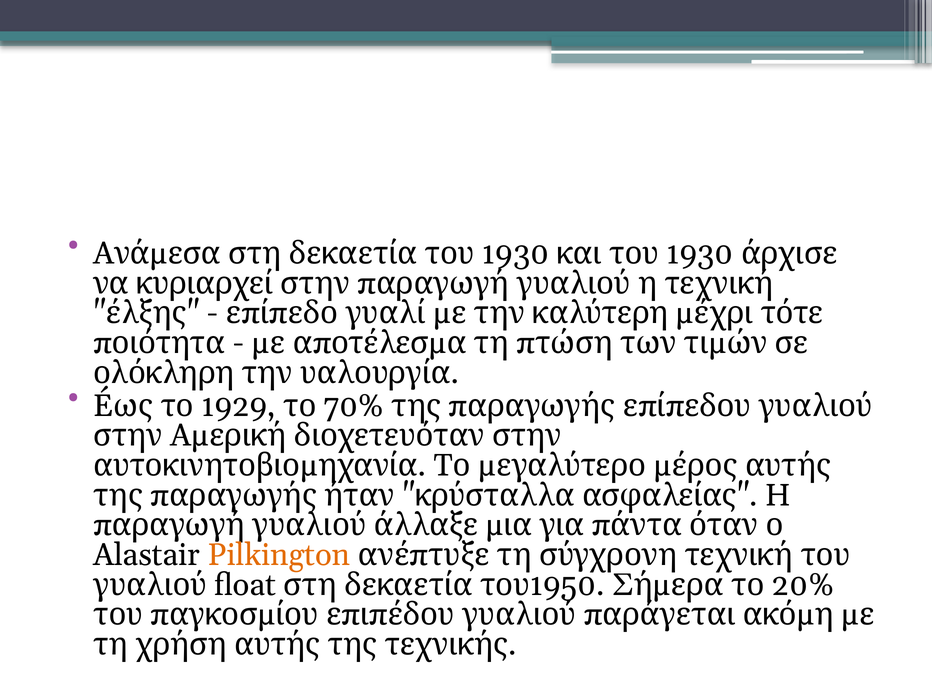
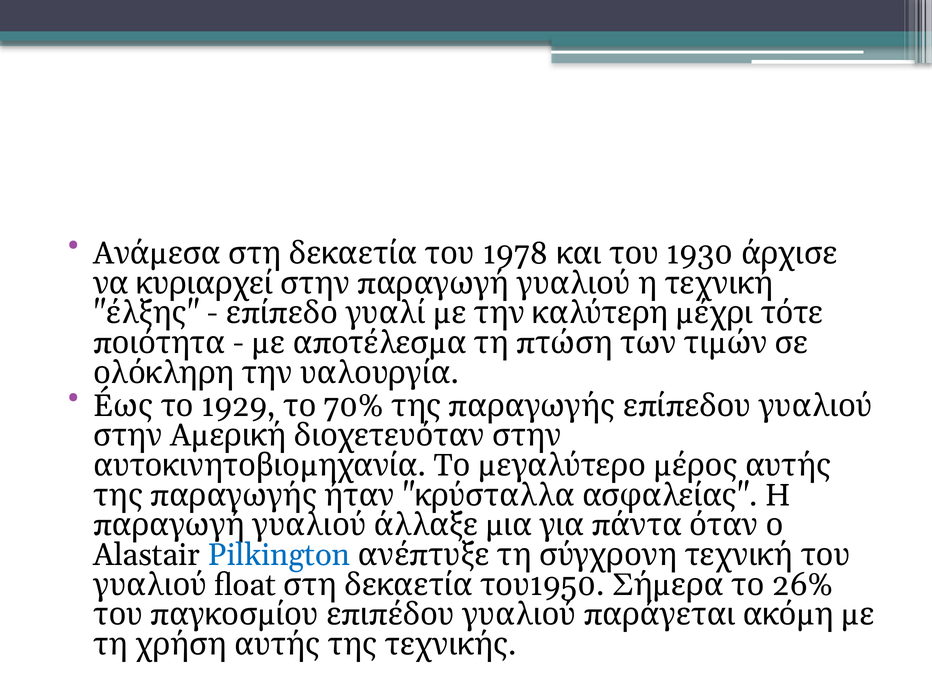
1930: 1930 -> 1978 (515, 254)
Pilkington colour: orange -> blue (279, 555)
20%: 20% -> 26% (803, 585)
